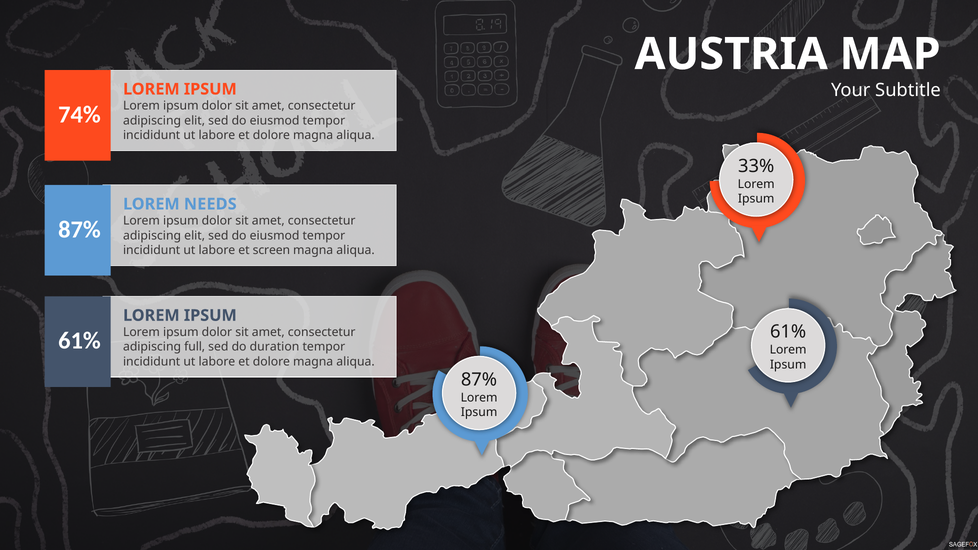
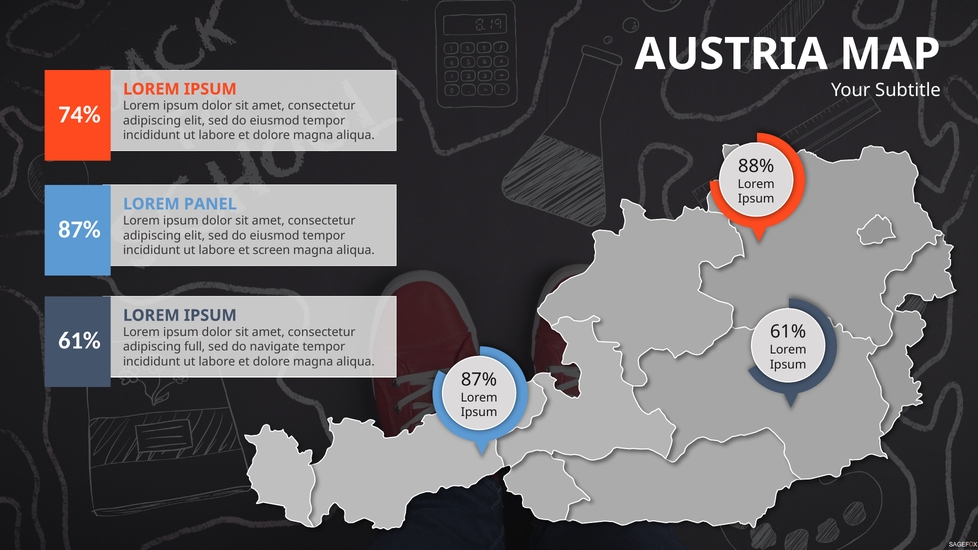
33%: 33% -> 88% (756, 166)
NEEDS: NEEDS -> PANEL (210, 204)
duration: duration -> navigate (275, 347)
